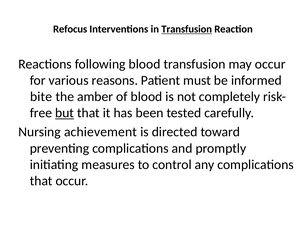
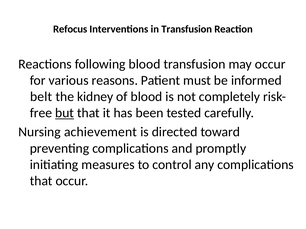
Transfusion underline: present -> none (187, 29)
bite: bite -> belt (41, 97)
amber: amber -> kidney (95, 97)
